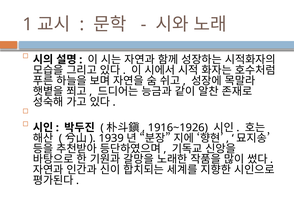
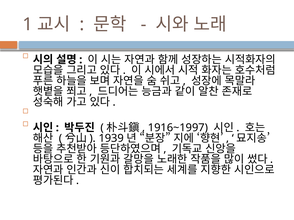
1916~1926: 1916~1926 -> 1916~1997 (178, 128)
